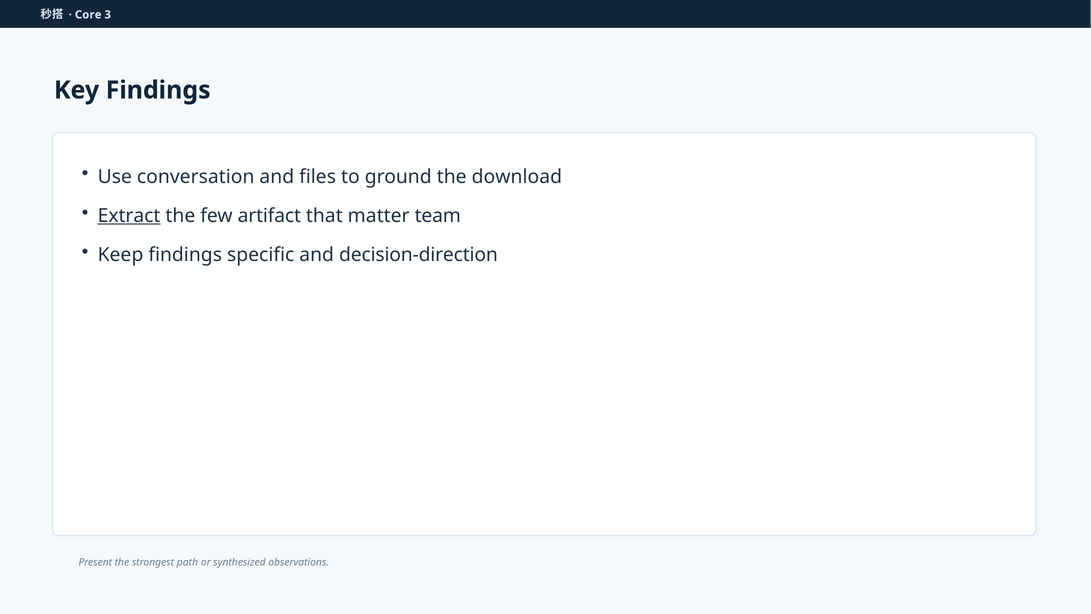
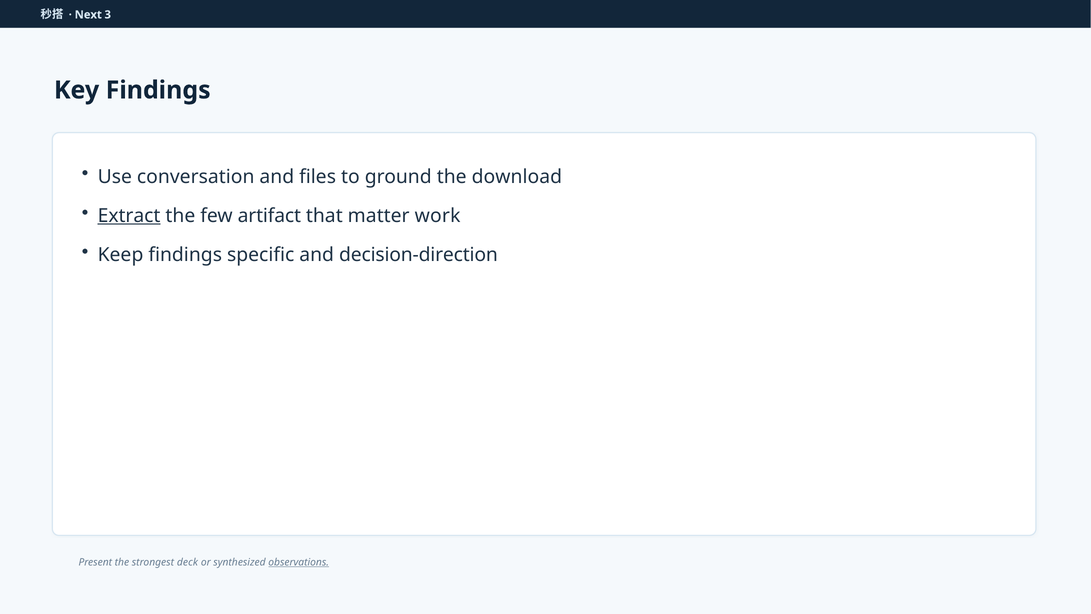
Core: Core -> Next (88, 15)
team: team -> work (438, 216)
path: path -> deck (187, 562)
observations underline: none -> present (299, 562)
